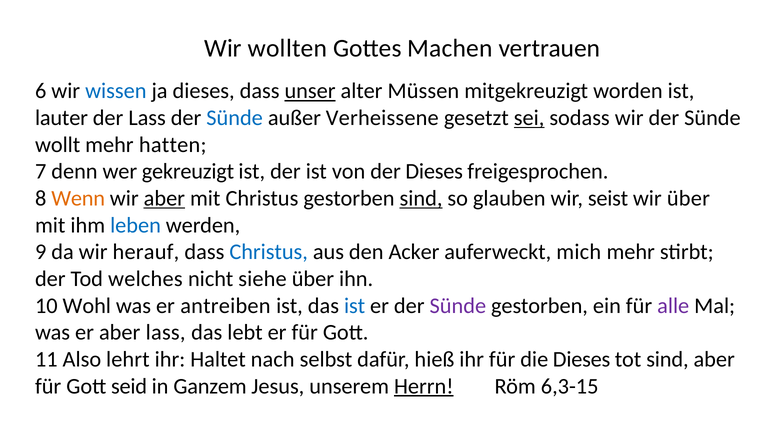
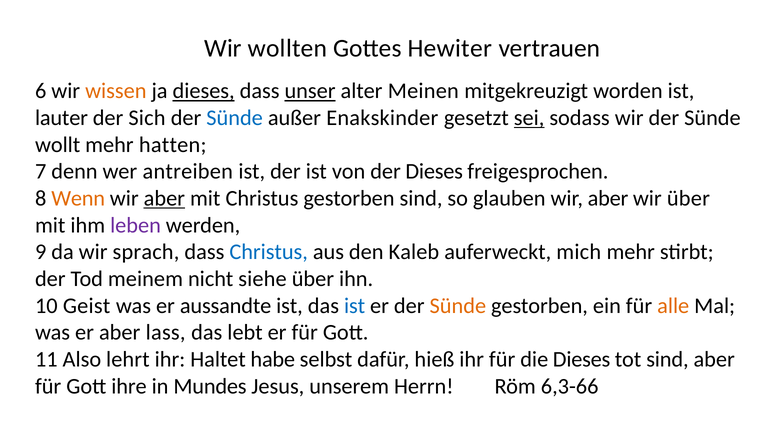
Machen: Machen -> Hewiter (450, 48)
wissen colour: blue -> orange (116, 91)
dieses underline: none -> present (204, 91)
Müssen: Müssen -> Meinen (423, 91)
der Lass: Lass -> Sich (147, 118)
Verheissene: Verheissene -> Enakskinder (382, 118)
gekreuzigt: gekreuzigt -> antreiben (188, 171)
sind underline: present -> none (421, 198)
glauben wir seist: seist -> aber (608, 198)
leben colour: blue -> purple (136, 225)
herauf: herauf -> sprach (146, 252)
Acker: Acker -> Kaleb (414, 252)
welches: welches -> meinem (145, 279)
Wohl: Wohl -> Geist (87, 306)
antreiben: antreiben -> aussandte (226, 306)
Sünde colour: purple -> orange (458, 306)
alle colour: purple -> orange (673, 306)
nach: nach -> habe (273, 359)
seid: seid -> ihre (129, 386)
Ganzem: Ganzem -> Mundes (210, 386)
Herrn underline: present -> none (424, 386)
6,3-15: 6,3-15 -> 6,3-66 (570, 386)
